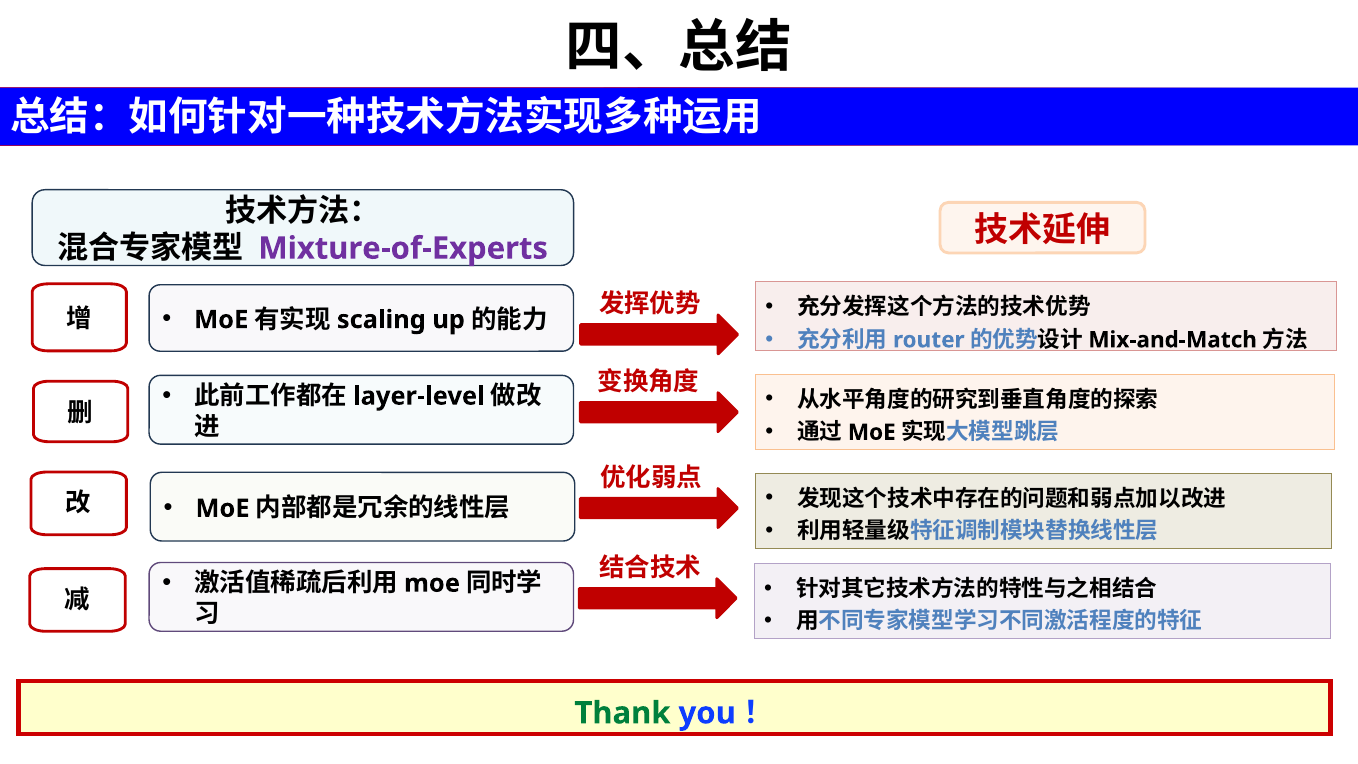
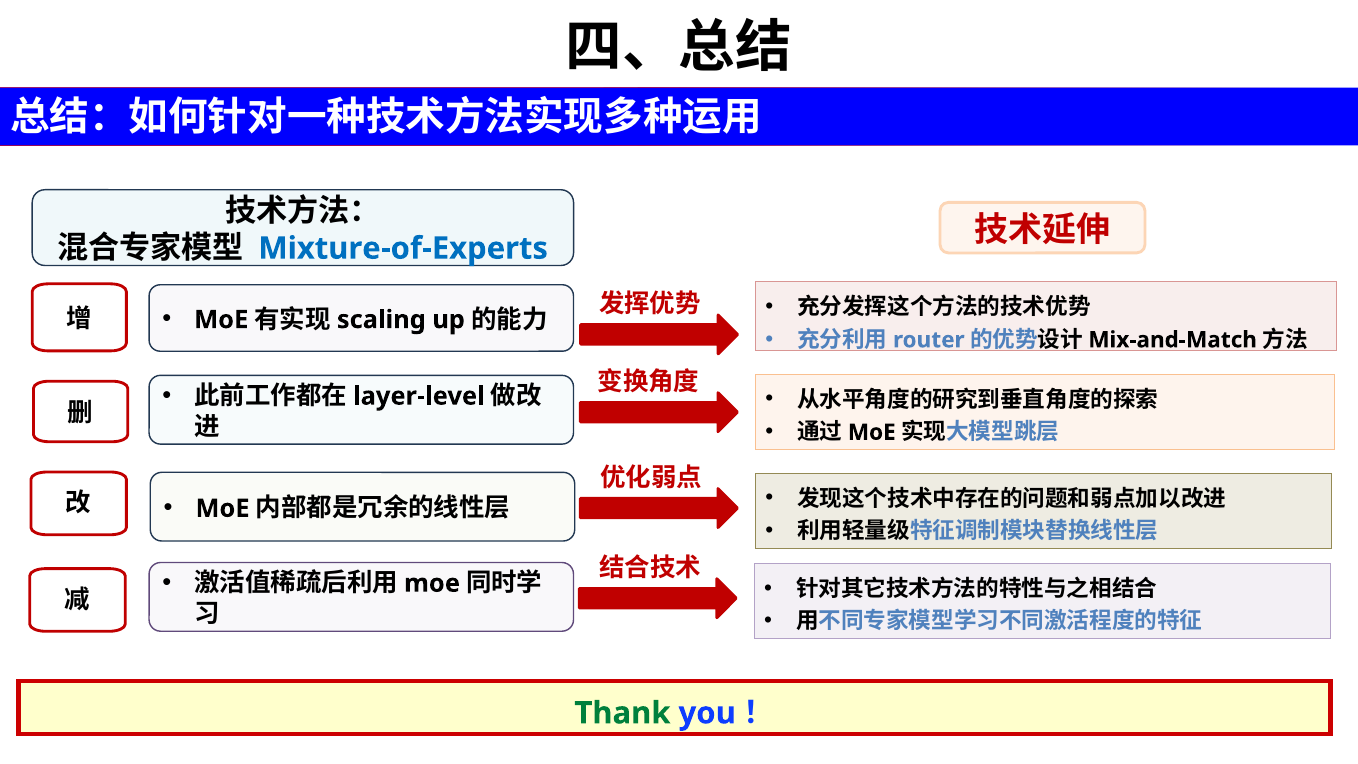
Mixture-of-Experts colour: purple -> blue (403, 248)
